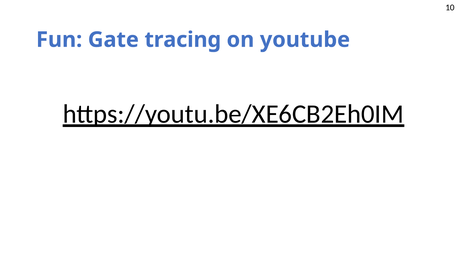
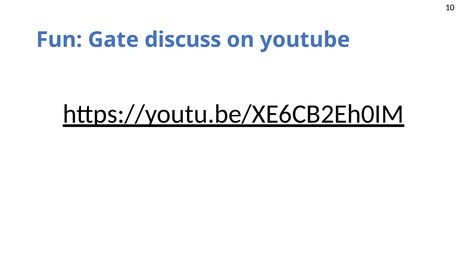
tracing: tracing -> discuss (183, 40)
